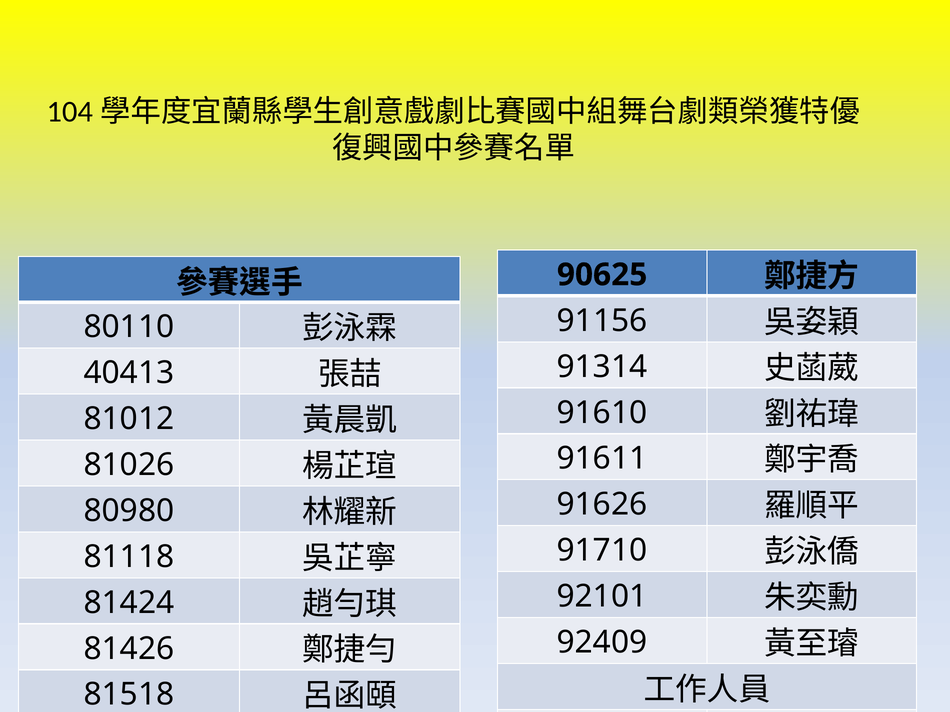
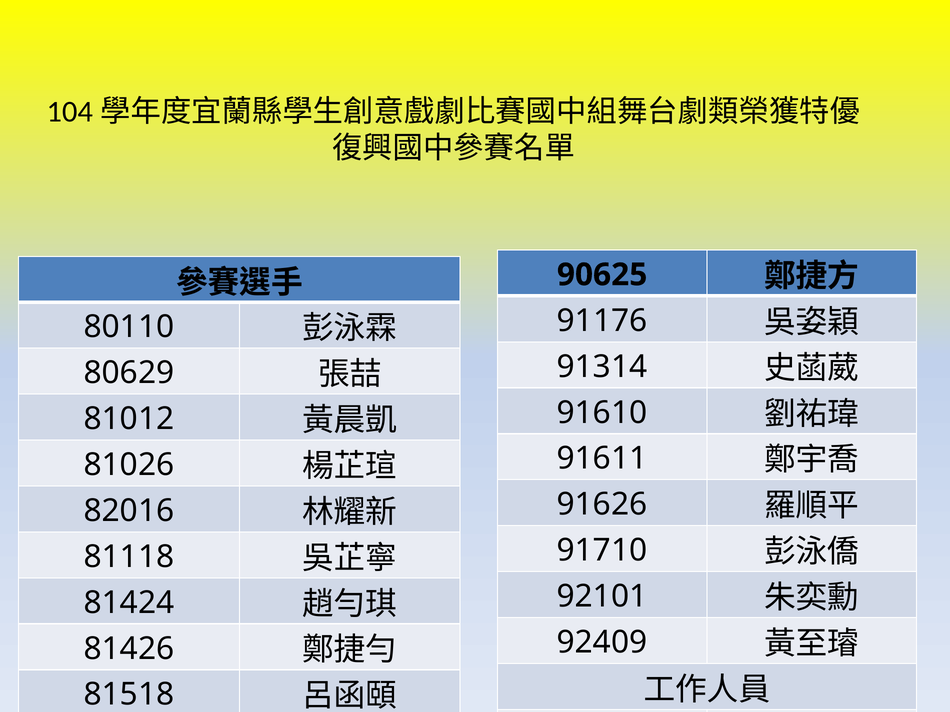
91156: 91156 -> 91176 (602, 321)
40413: 40413 -> 80629 (129, 373)
80980: 80980 -> 82016 (129, 511)
